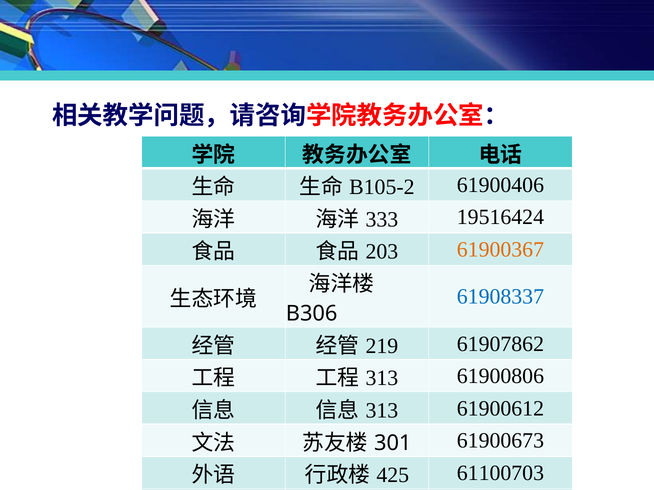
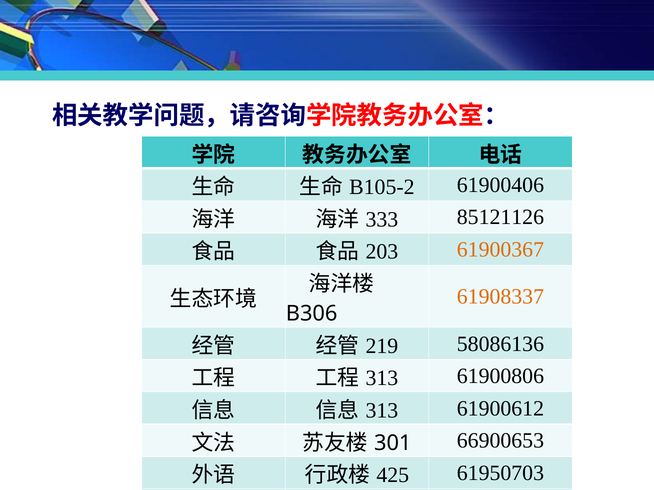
19516424: 19516424 -> 85121126 (500, 218)
61908337 colour: blue -> orange (500, 297)
61907862: 61907862 -> 58086136 (500, 344)
61900673: 61900673 -> 66900653 (500, 441)
61100703: 61100703 -> 61950703 (500, 474)
